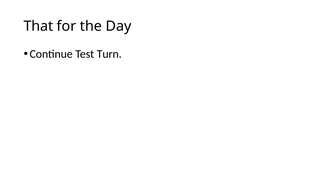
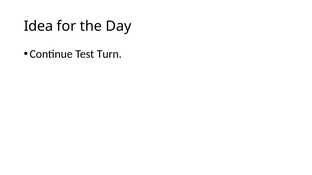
That: That -> Idea (38, 26)
